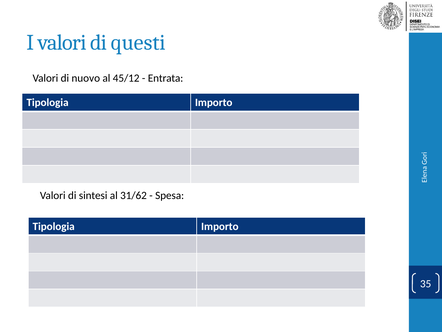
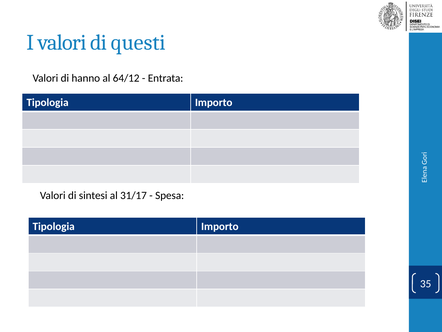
nuovo: nuovo -> hanno (86, 78)
45/12: 45/12 -> 64/12 (126, 78)
31/62: 31/62 -> 31/17 (134, 195)
